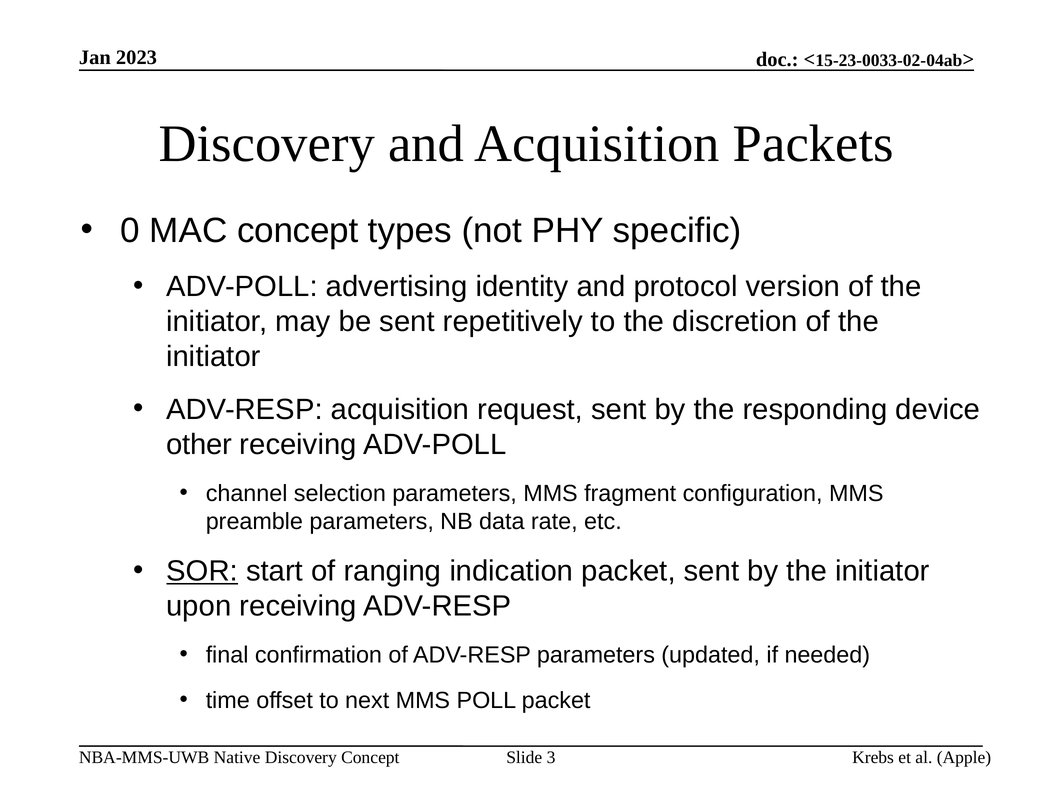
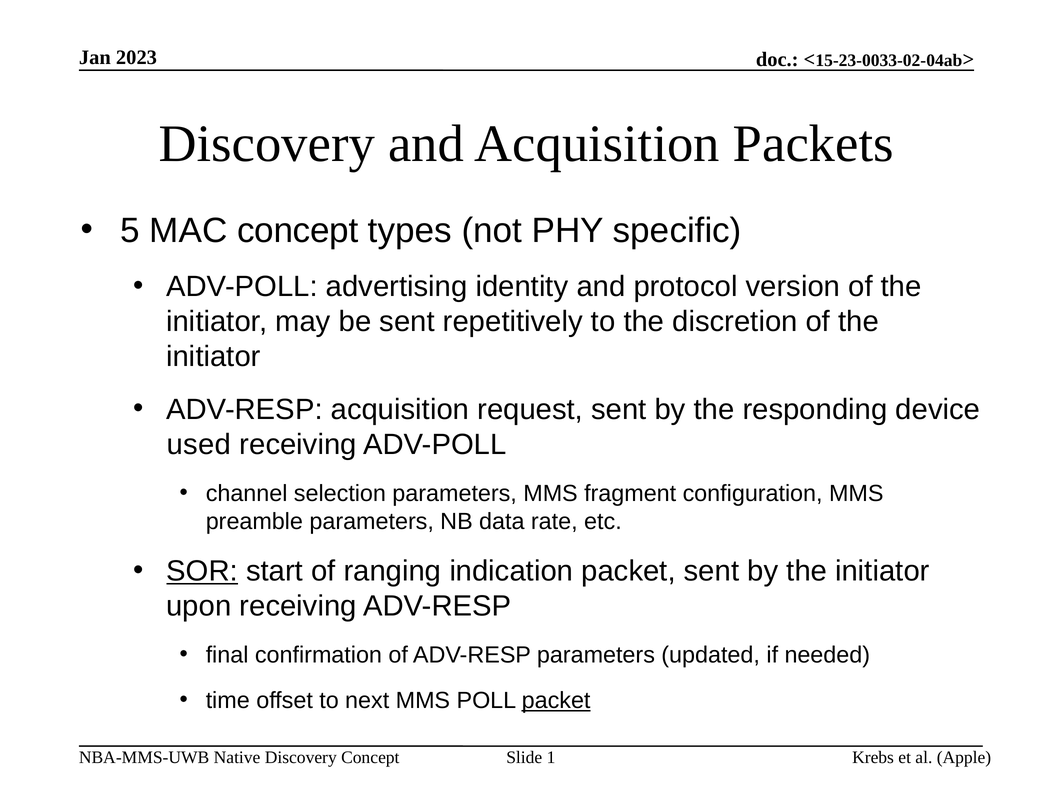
0: 0 -> 5 (130, 231)
other: other -> used (199, 444)
packet underline: none -> present (556, 700)
3: 3 -> 1 (551, 757)
